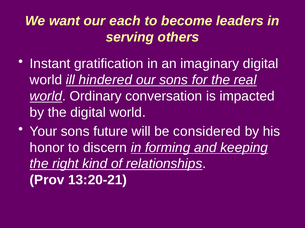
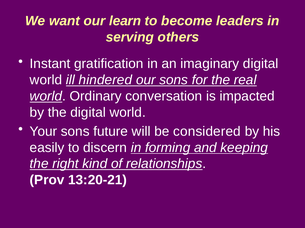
each: each -> learn (125, 21)
honor: honor -> easily (47, 148)
